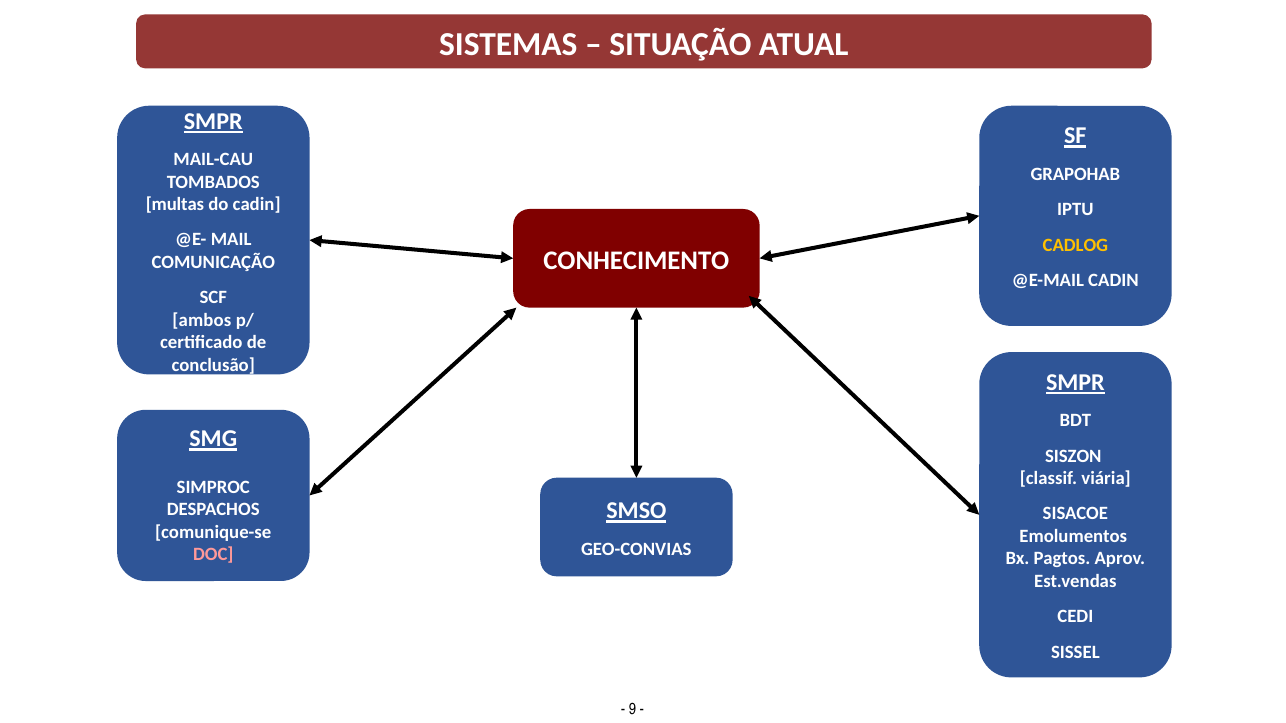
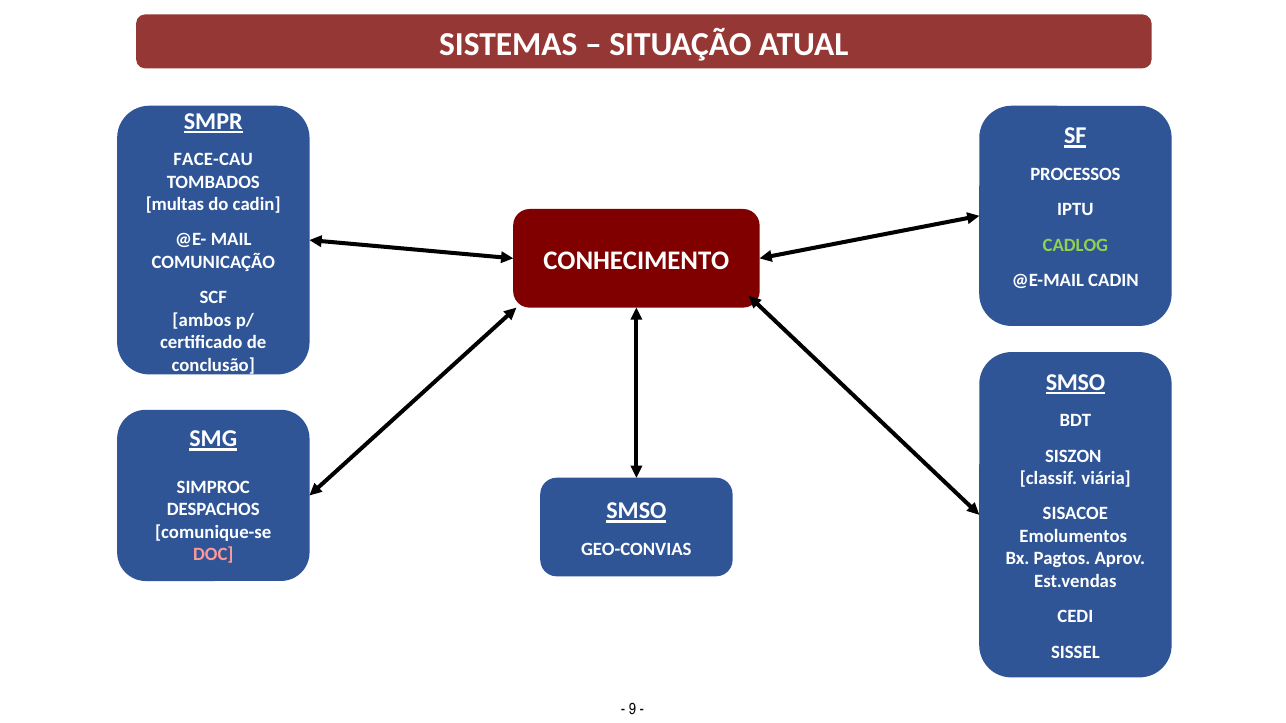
MAIL-CAU: MAIL-CAU -> FACE-CAU (213, 159)
GRAPOHAB: GRAPOHAB -> PROCESSOS (1075, 174)
CADLOG colour: yellow -> light green (1075, 245)
SMPR: SMPR -> SMSO (1075, 383)
